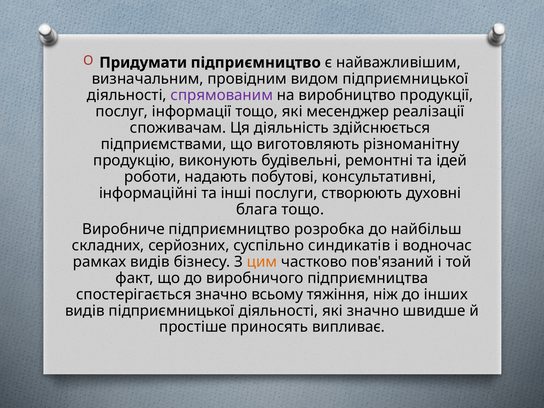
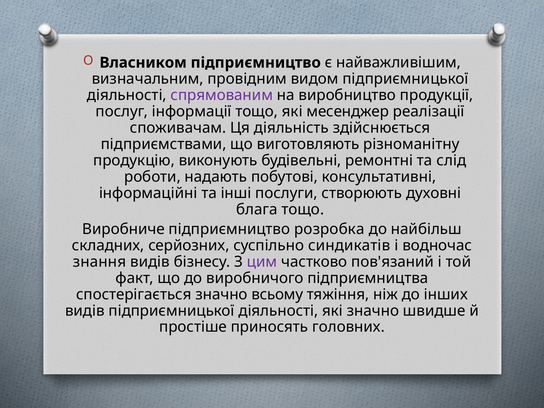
Придумати: Придумати -> Власником (143, 63)
ідей: ідей -> слід (452, 161)
рамках: рамках -> знання (100, 262)
цим colour: orange -> purple (262, 262)
випливає: випливає -> головних (348, 327)
